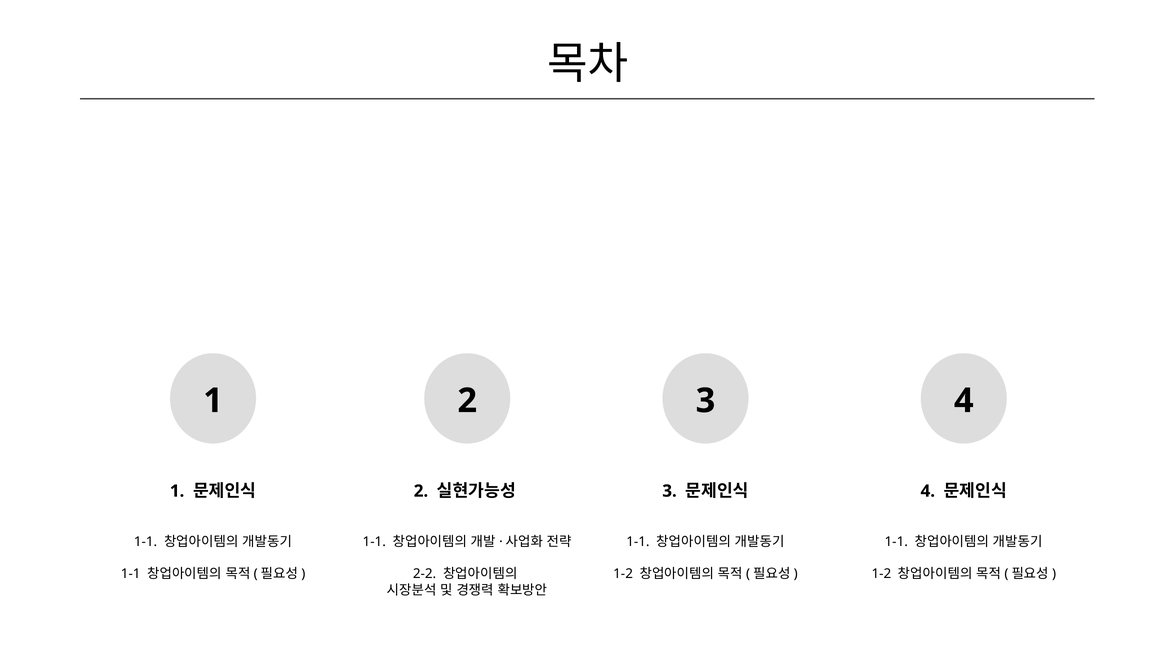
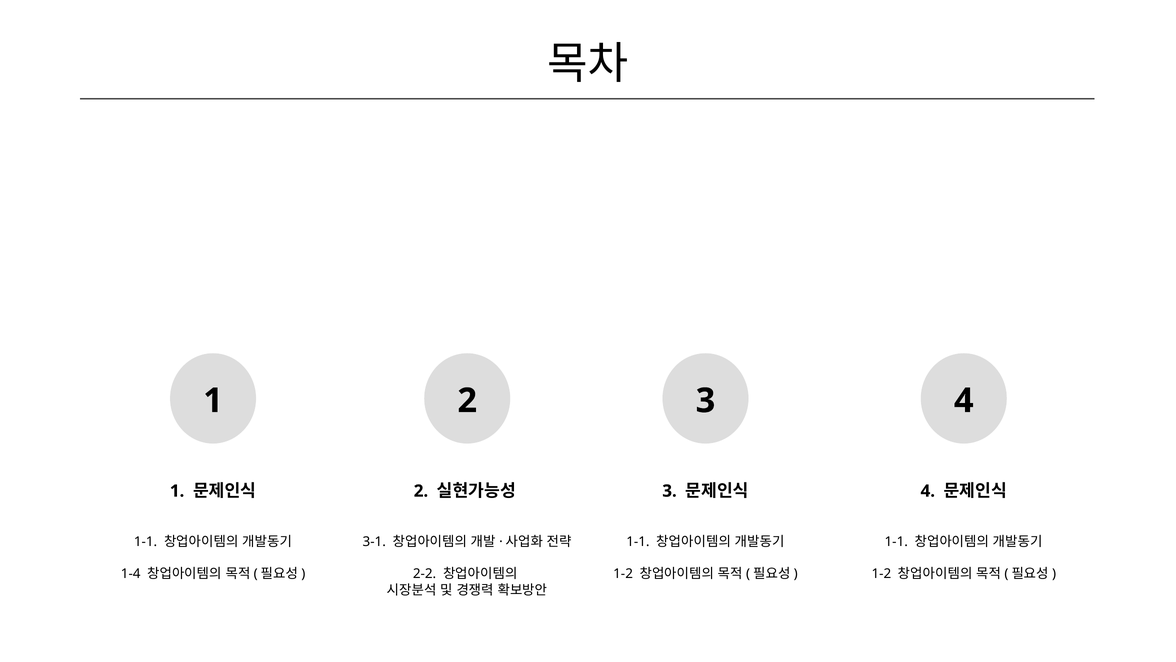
1-1: 1-1 -> 3-1 (374, 541)
1-1: 1-1 -> 1-4 (131, 574)
